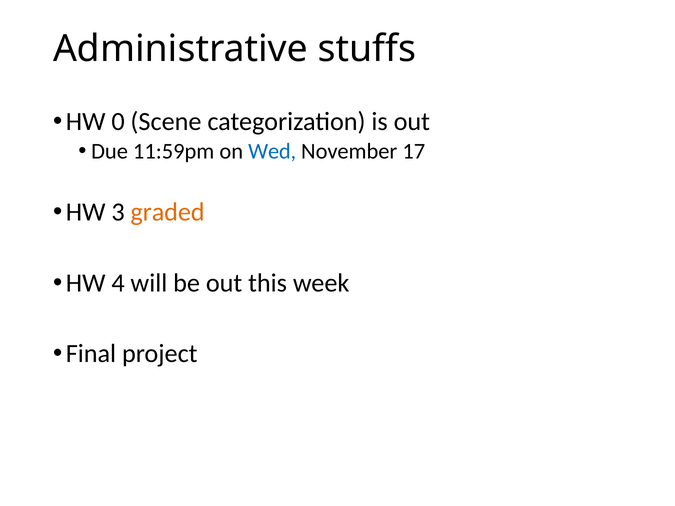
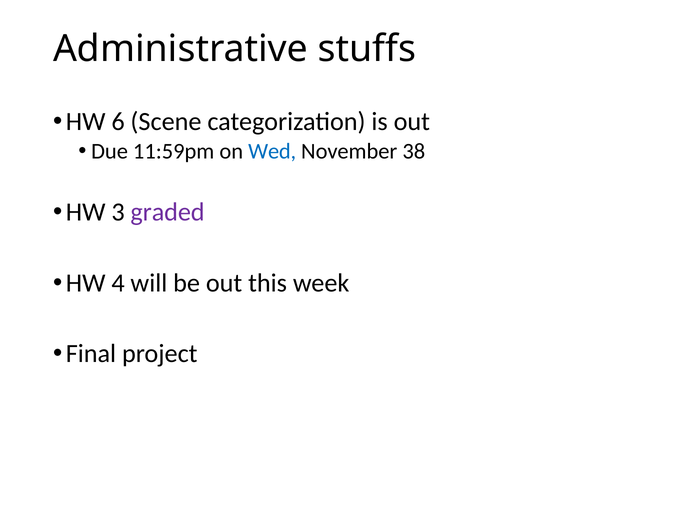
0: 0 -> 6 (118, 121)
17: 17 -> 38 (414, 151)
graded colour: orange -> purple (168, 212)
